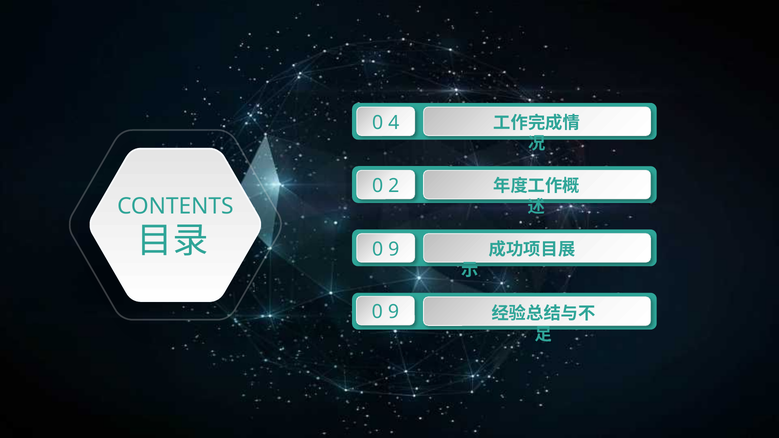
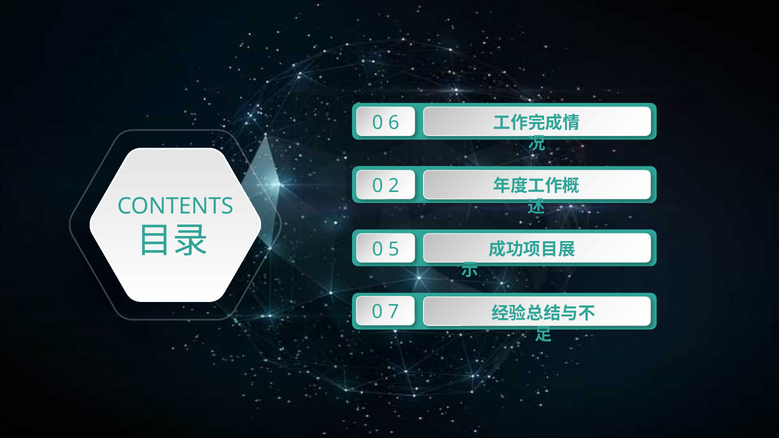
4: 4 -> 6 (394, 123)
9: 9 -> 5 (394, 249)
9: 9 -> 7 (393, 312)
